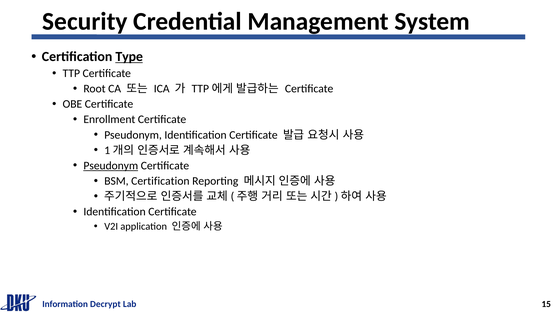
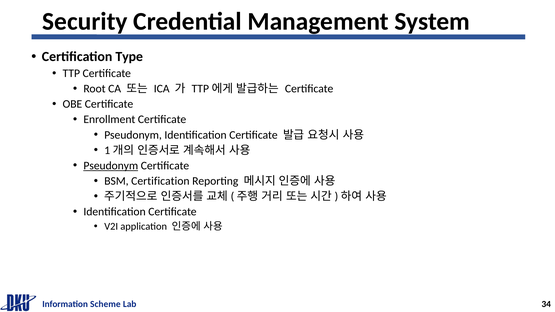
Type underline: present -> none (129, 57)
Decrypt: Decrypt -> Scheme (105, 304)
15: 15 -> 34 (546, 304)
